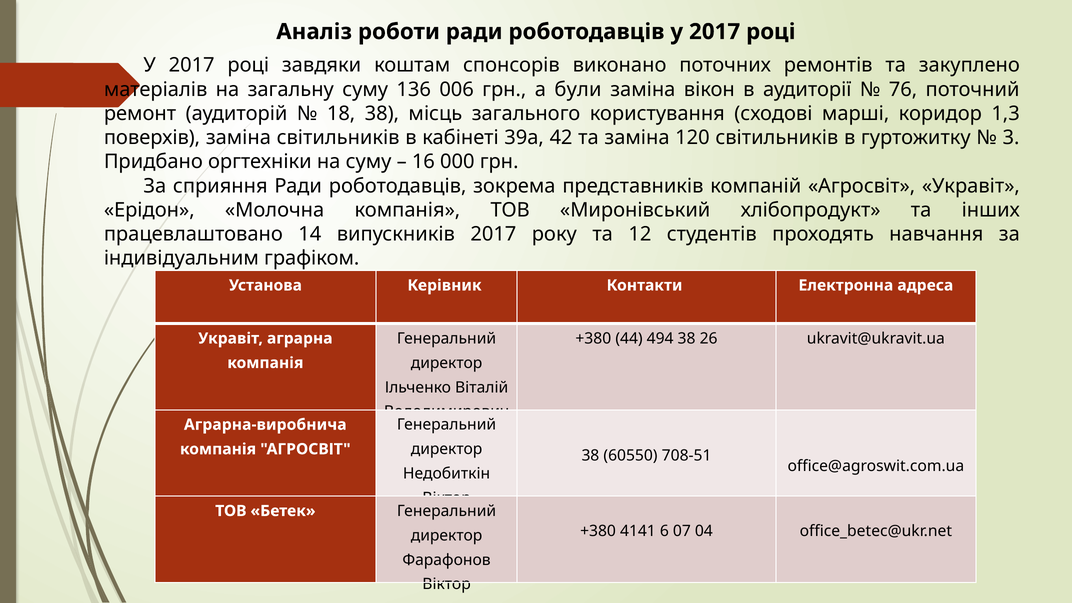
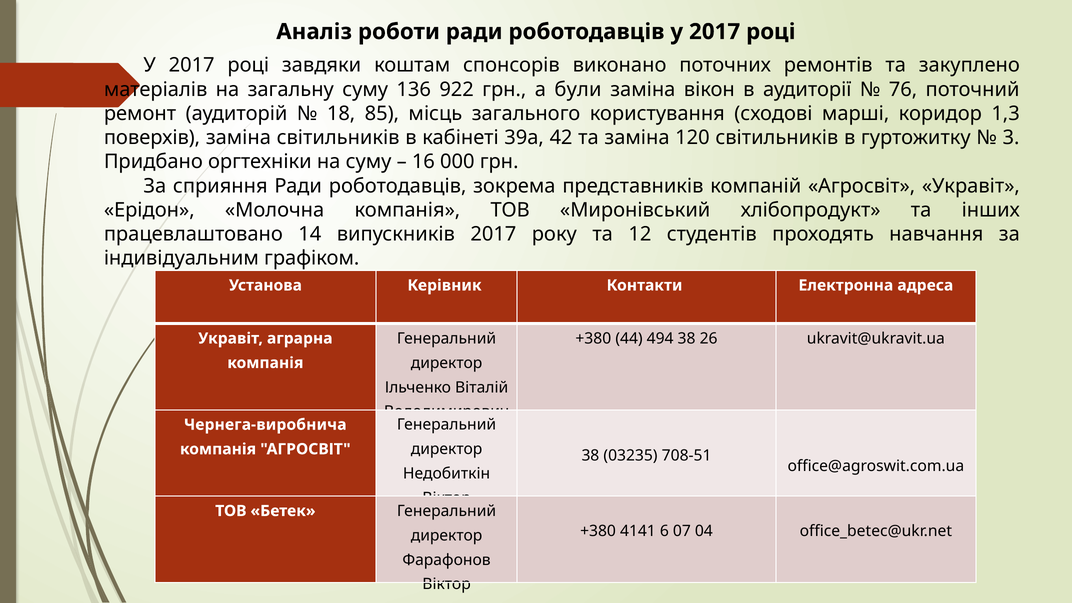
006: 006 -> 922 (457, 89)
18 38: 38 -> 85 (382, 114)
Аграрна-виробнича: Аграрна-виробнича -> Чернега-виробнича (265, 425)
60550: 60550 -> 03235 (631, 456)
